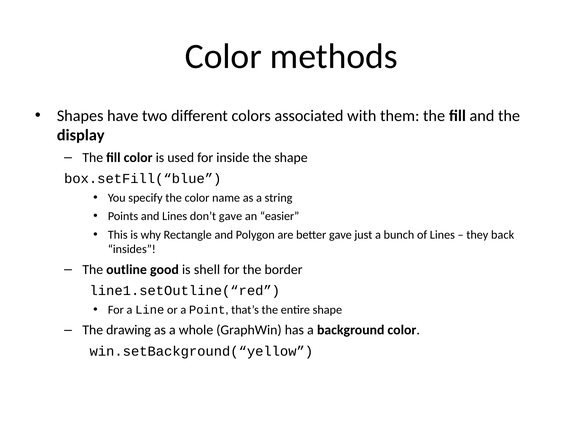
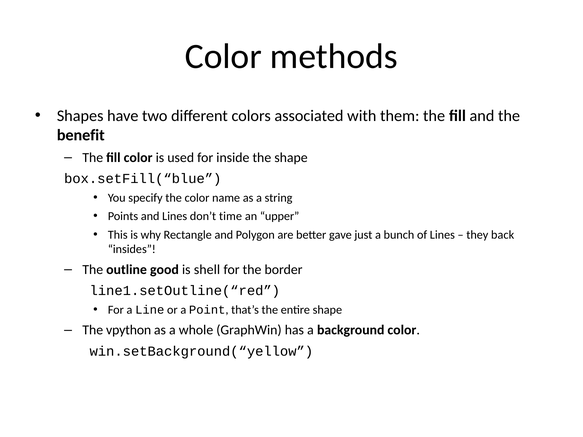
display: display -> benefit (81, 135)
don’t gave: gave -> time (231, 216)
easier: easier -> upper (280, 216)
drawing: drawing -> vpython (129, 330)
